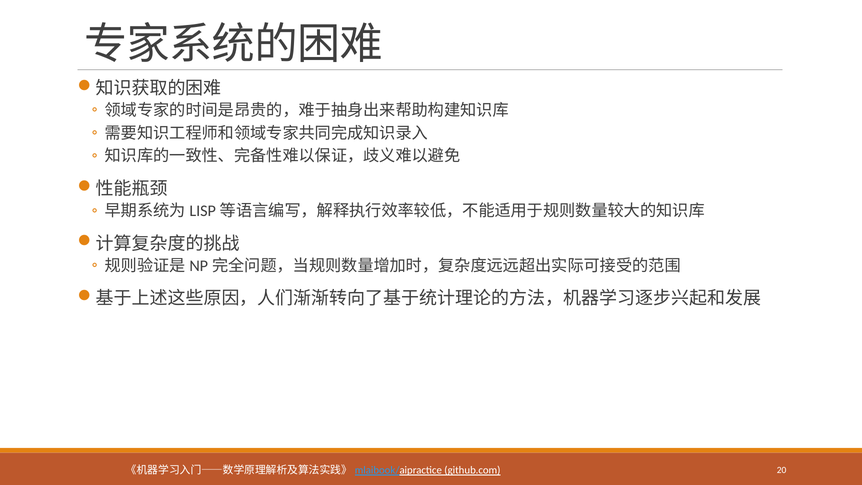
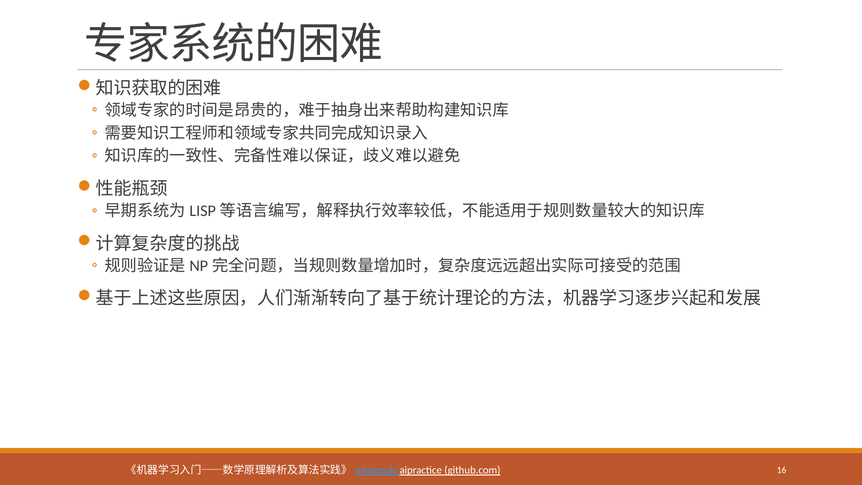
20: 20 -> 16 (782, 470)
